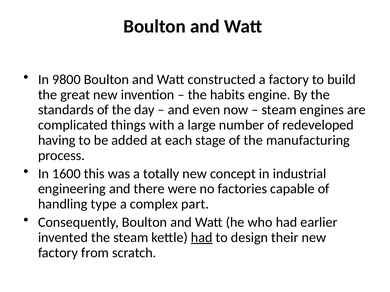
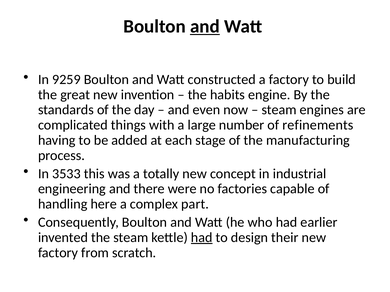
and underline: none -> present (205, 26)
9800: 9800 -> 9259 (66, 80)
redeveloped: redeveloped -> refinements (318, 125)
1600: 1600 -> 3533 (66, 174)
type: type -> here (104, 204)
